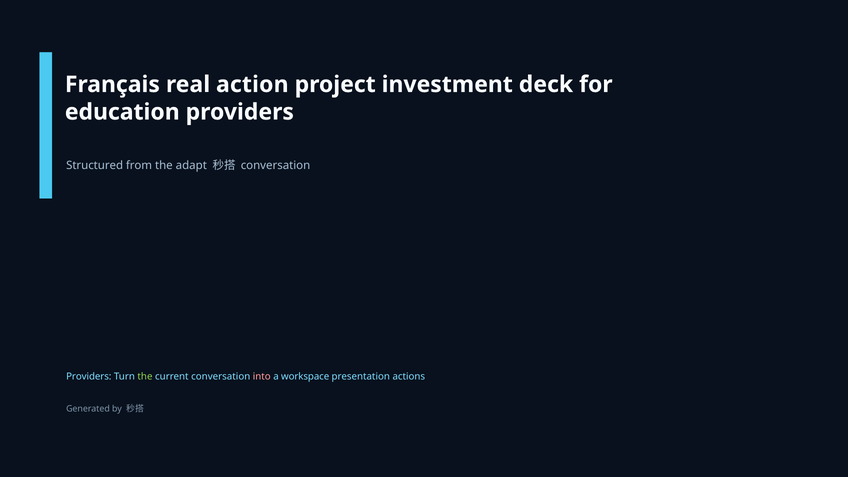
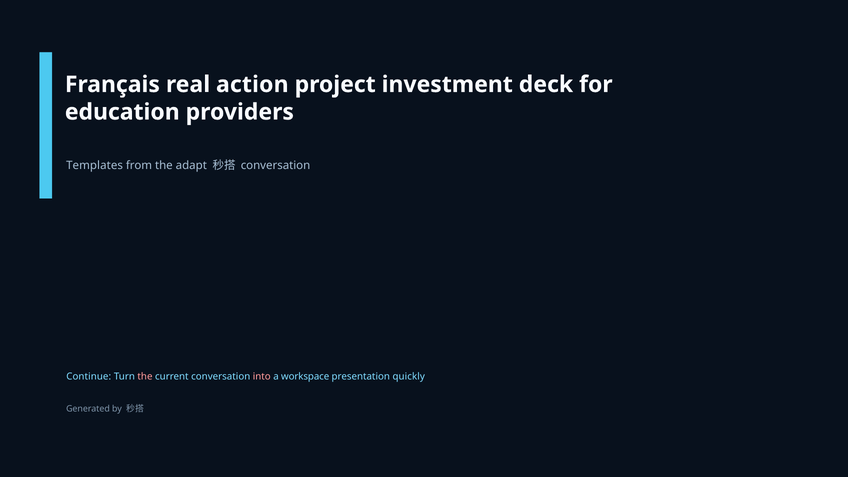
Structured: Structured -> Templates (95, 166)
Providers: Providers -> Continue (89, 377)
the colour: light green -> pink (145, 377)
actions: actions -> quickly (409, 377)
